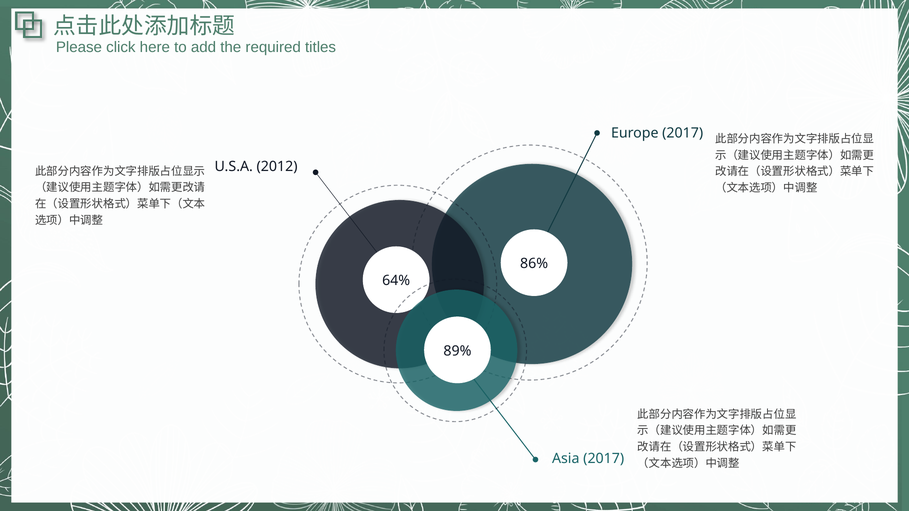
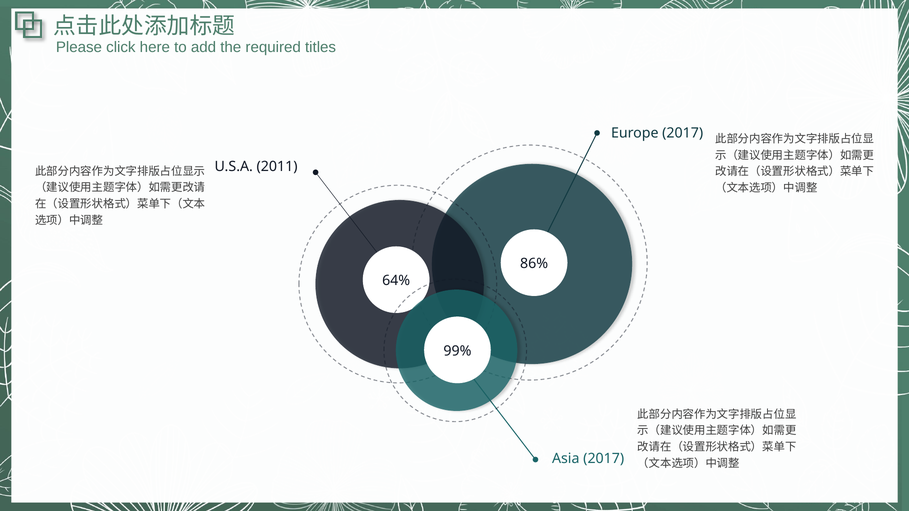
2012: 2012 -> 2011 (277, 166)
89%: 89% -> 99% (457, 351)
